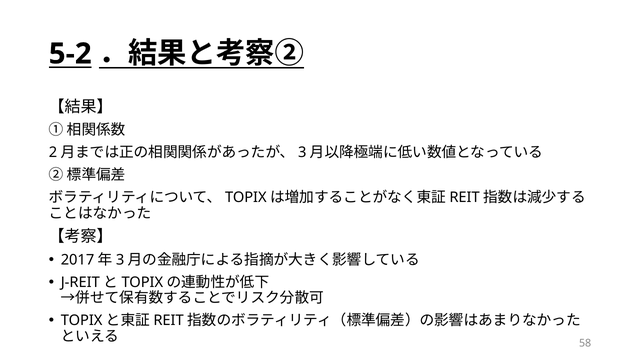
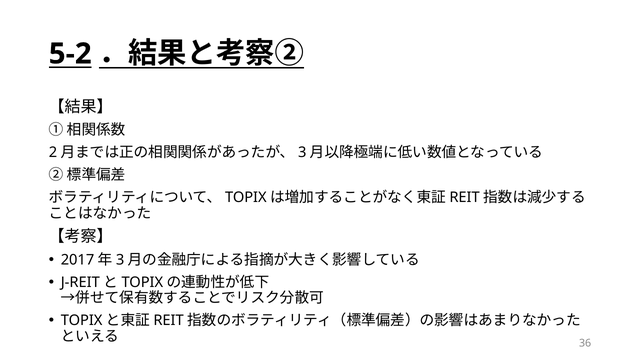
58: 58 -> 36 (585, 343)
